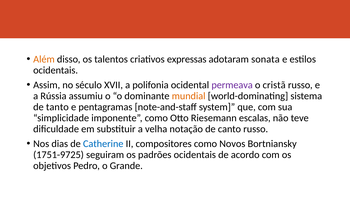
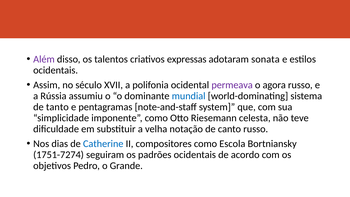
Além colour: orange -> purple (44, 59)
cristã: cristã -> agora (274, 85)
mundial colour: orange -> blue (189, 96)
escalas: escalas -> celesta (255, 118)
Novos: Novos -> Escola (232, 144)
1751-9725: 1751-9725 -> 1751-7274 (59, 155)
